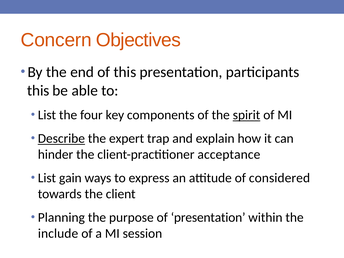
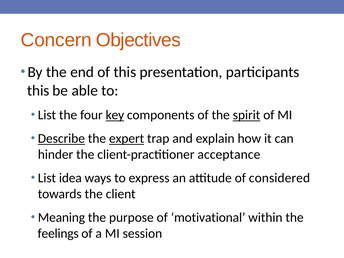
key underline: none -> present (115, 115)
expert underline: none -> present (127, 139)
gain: gain -> idea (70, 178)
Planning: Planning -> Meaning (61, 218)
of presentation: presentation -> motivational (208, 218)
include: include -> feelings (58, 234)
